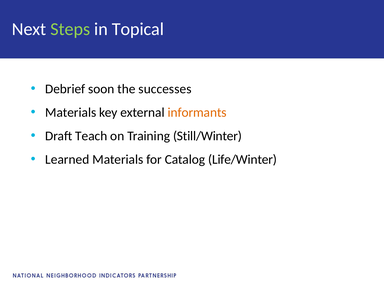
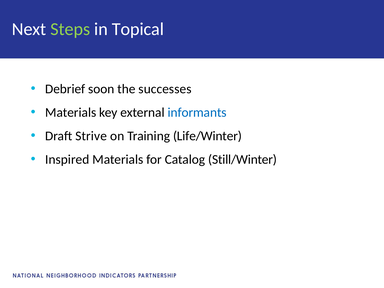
informants colour: orange -> blue (197, 113)
Teach: Teach -> Strive (91, 136)
Still/Winter: Still/Winter -> Life/Winter (207, 136)
Learned: Learned -> Inspired (67, 159)
Life/Winter: Life/Winter -> Still/Winter (243, 159)
